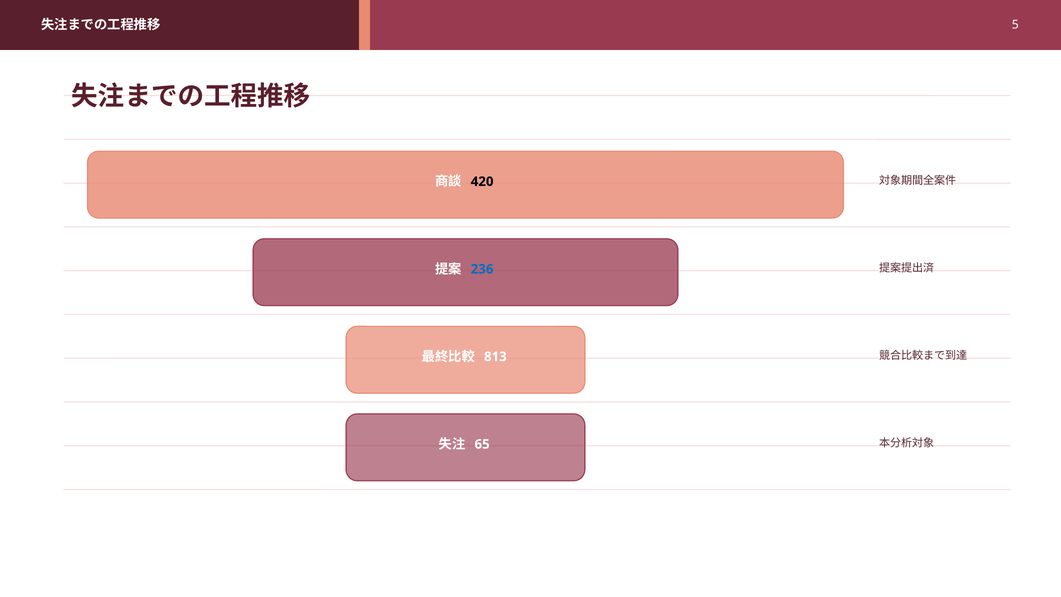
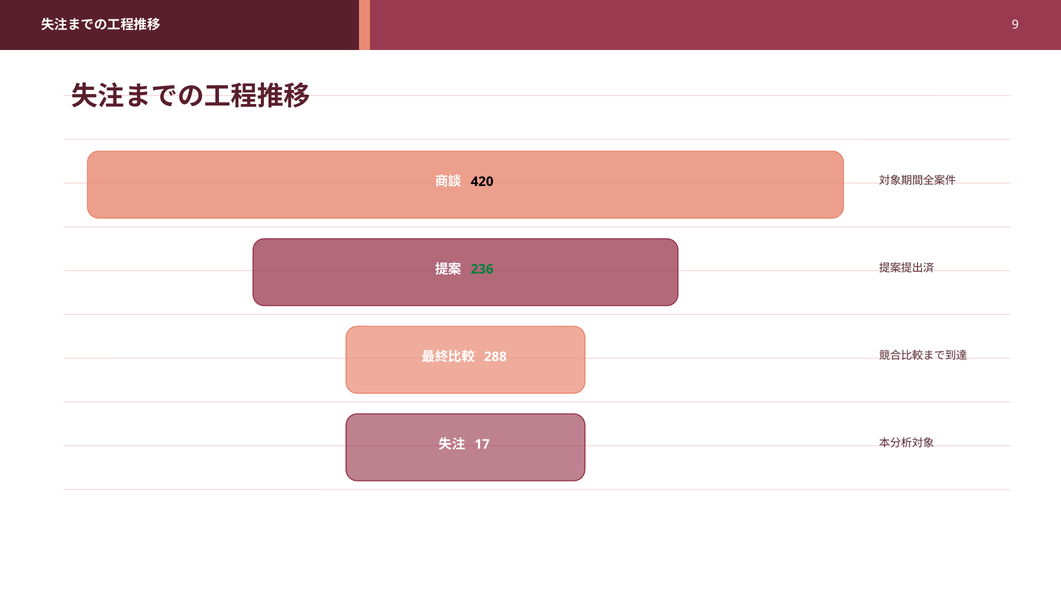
5: 5 -> 9 (1015, 25)
236 colour: blue -> green (482, 269)
813: 813 -> 288 (495, 357)
65: 65 -> 17 (482, 444)
